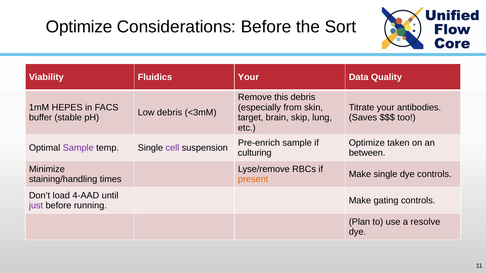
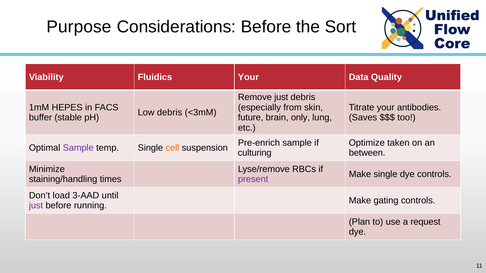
Optimize: Optimize -> Purpose (79, 27)
Remove this: this -> just (281, 97)
target: target -> future (251, 118)
skip: skip -> only (300, 118)
cell colour: purple -> orange (172, 148)
present colour: orange -> purple (253, 180)
4-AAD: 4-AAD -> 3-AAD (86, 196)
resolve: resolve -> request (425, 222)
